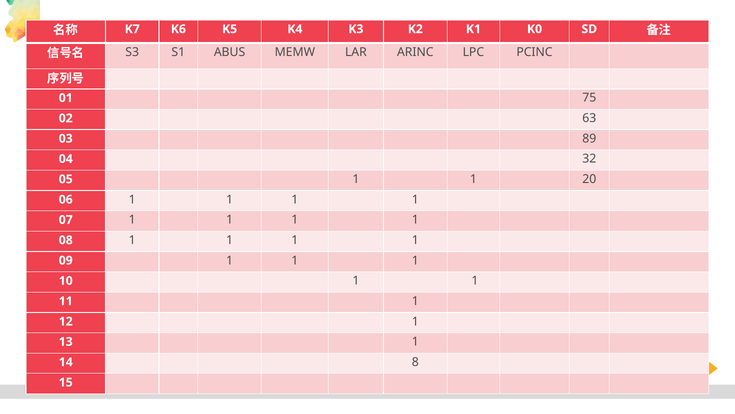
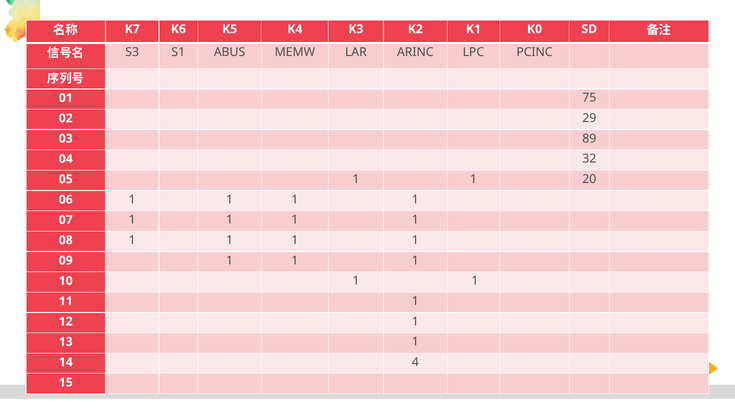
63: 63 -> 29 (589, 118)
8: 8 -> 4 (415, 362)
